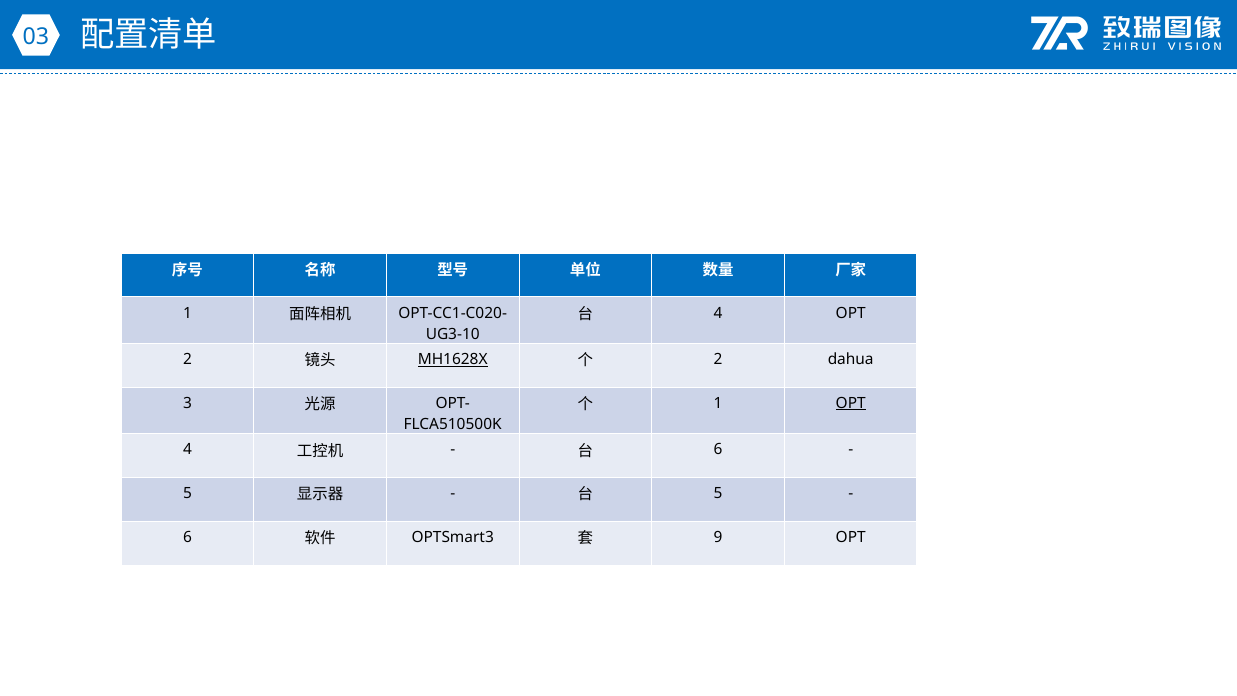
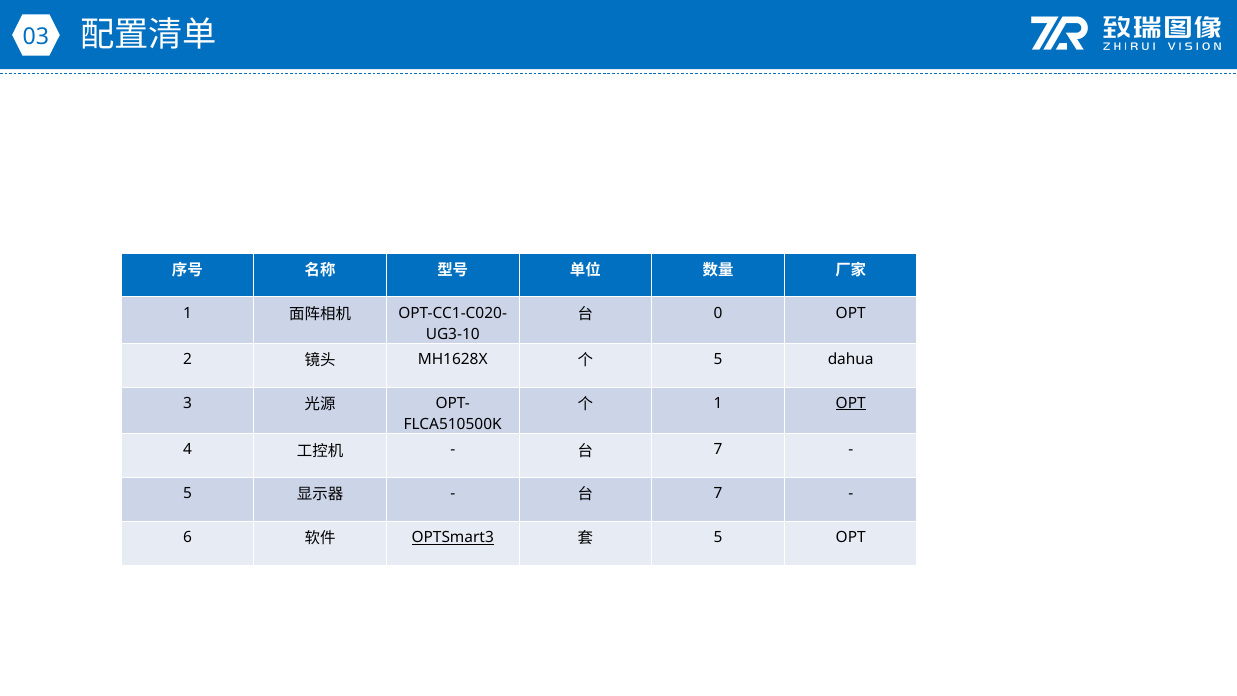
4: 4 -> 0 (718, 313)
MH1628X underline: present -> none (453, 359)
2: 2 -> 5 (718, 359)
6: 6 -> 7 (718, 450)
5: 5 -> 7 (718, 493)
OPTSmart3 underline: none -> present (453, 537)
9: 9 -> 5 (718, 537)
